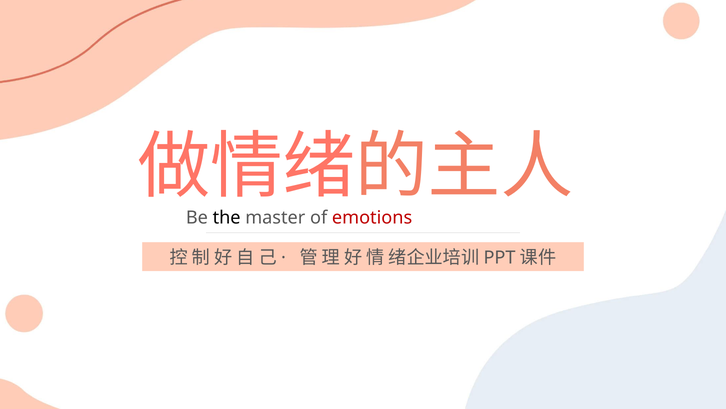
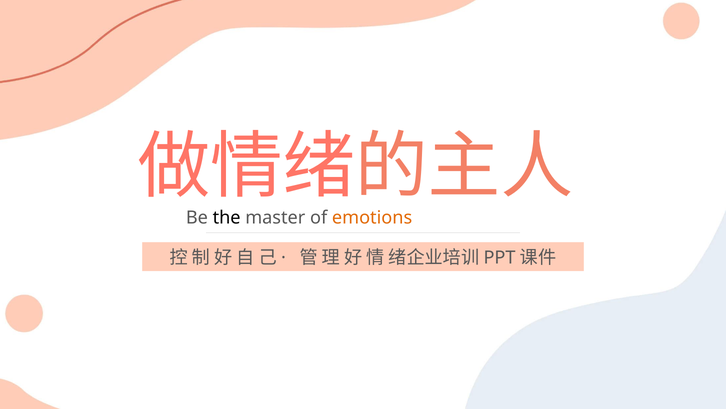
emotions colour: red -> orange (372, 218)
